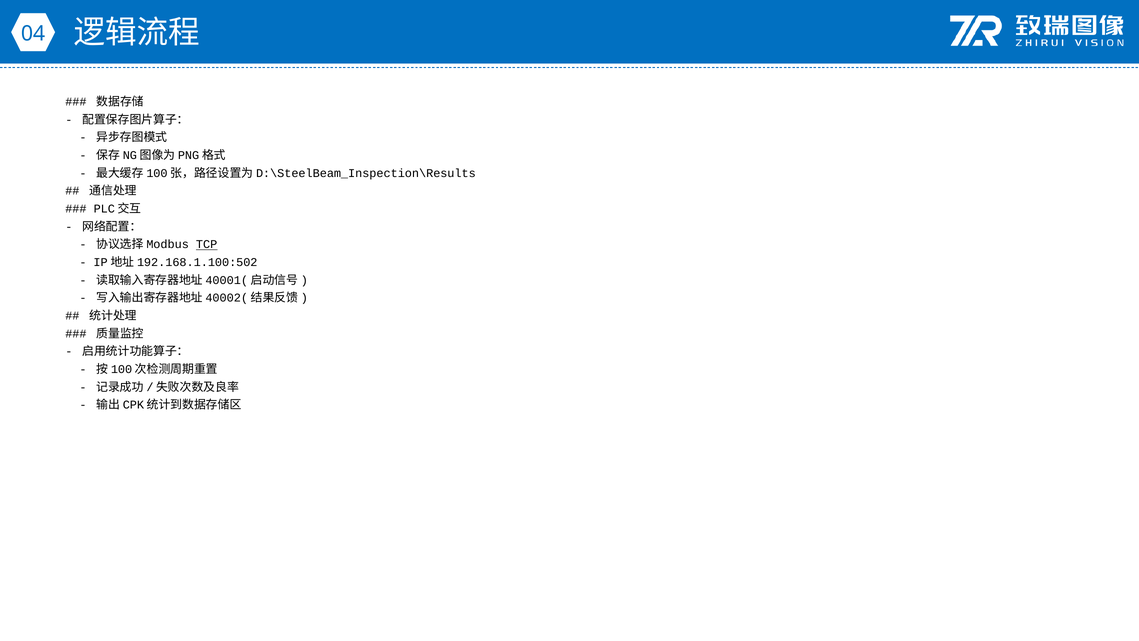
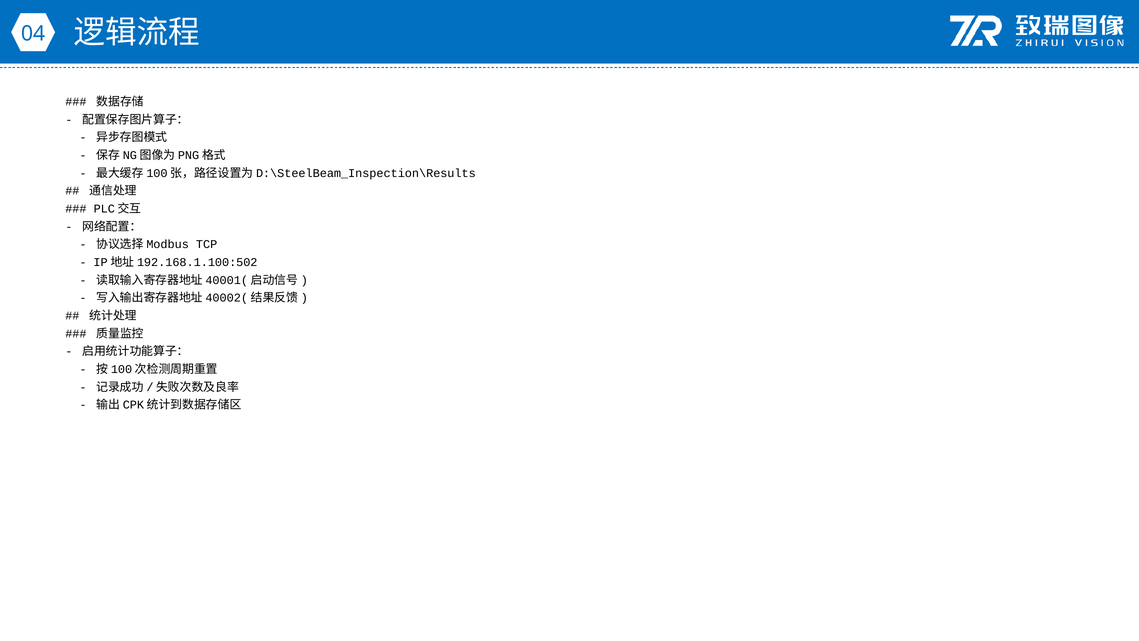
TCP underline: present -> none (207, 244)
